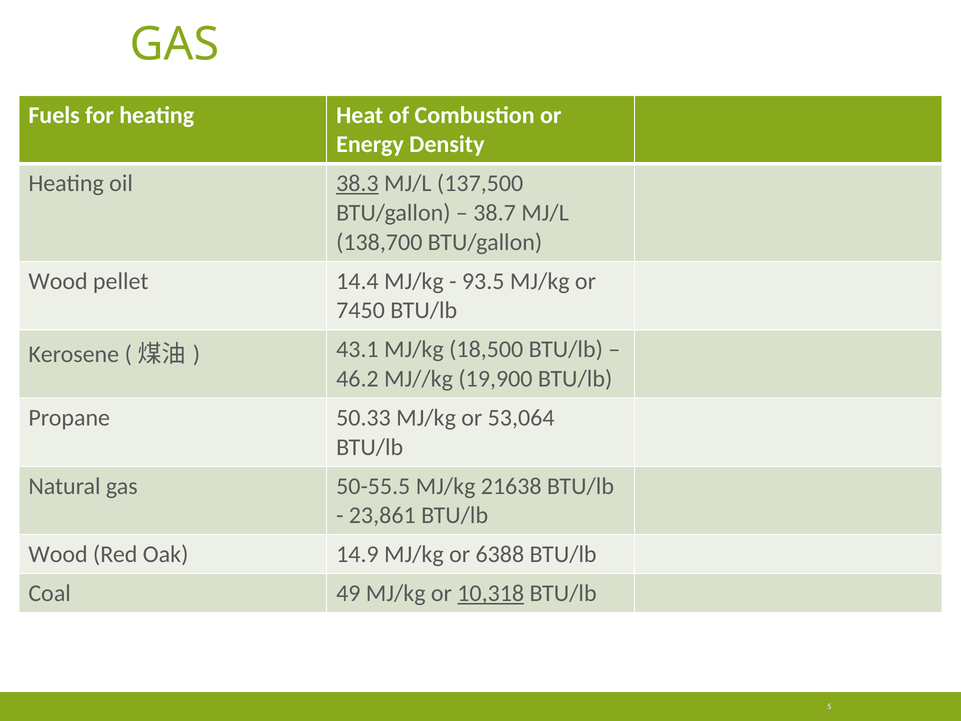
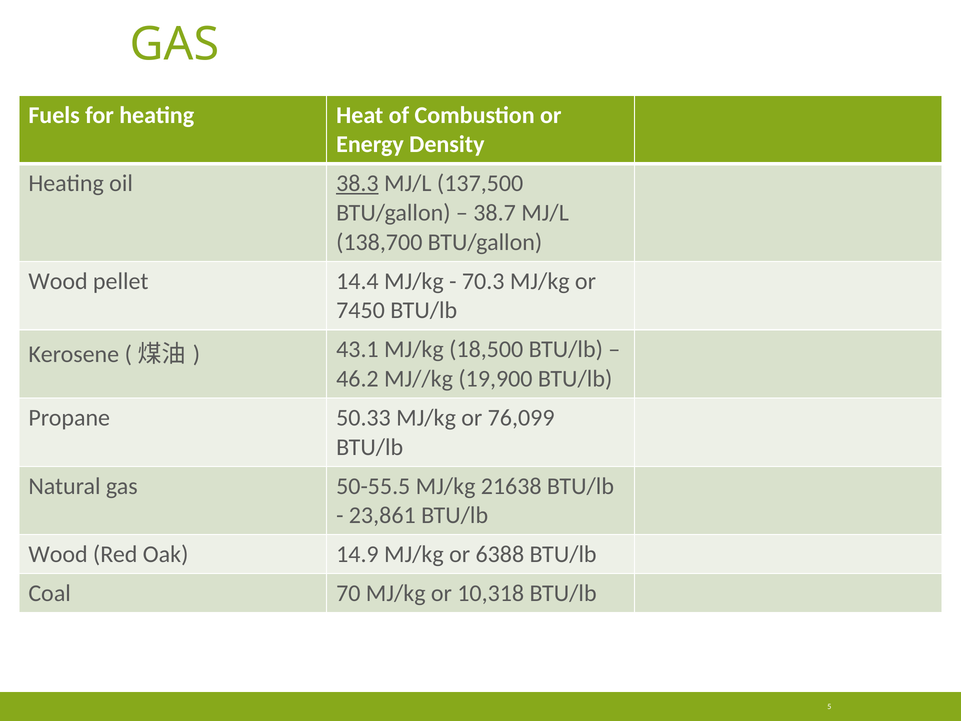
93.5: 93.5 -> 70.3 (483, 281)
53,064: 53,064 -> 76,099 (521, 418)
49: 49 -> 70 (348, 593)
10,318 underline: present -> none (491, 593)
